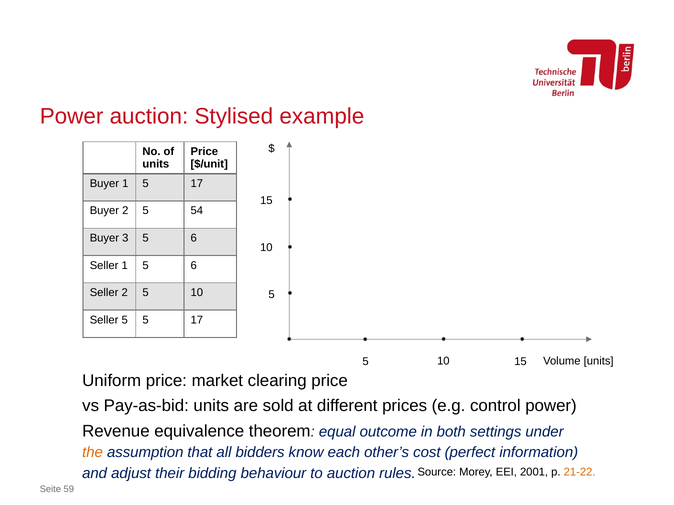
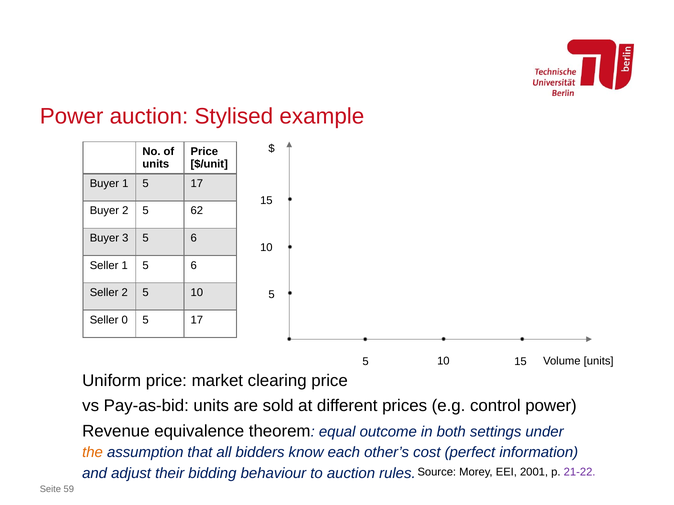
54: 54 -> 62 (197, 211)
Seller 5: 5 -> 0 (125, 320)
21-22 colour: orange -> purple (580, 472)
